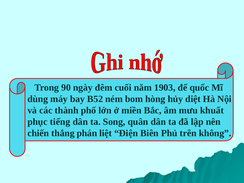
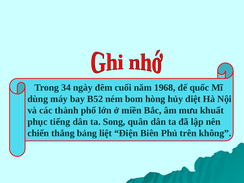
90: 90 -> 34 (66, 88)
1903: 1903 -> 1968 (165, 88)
phán: phán -> bảng (87, 133)
